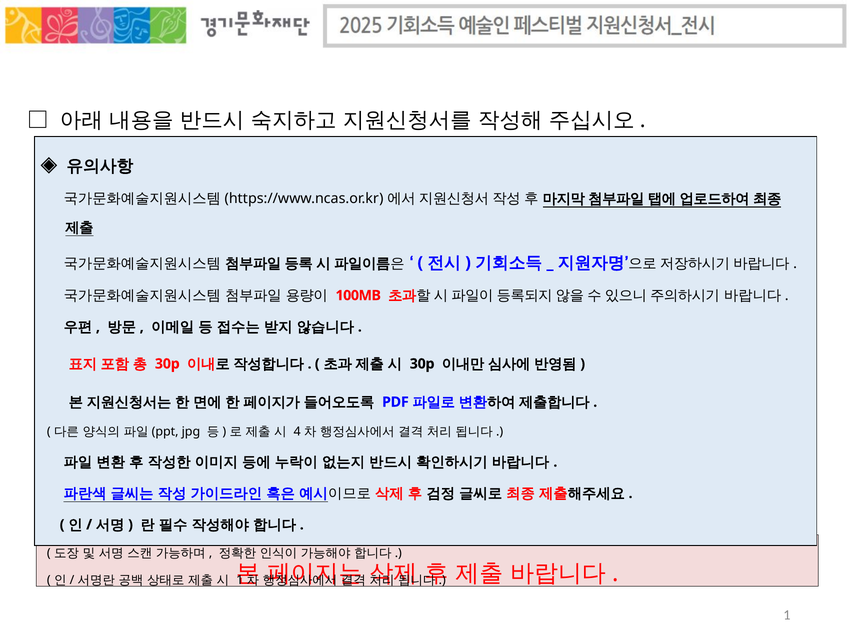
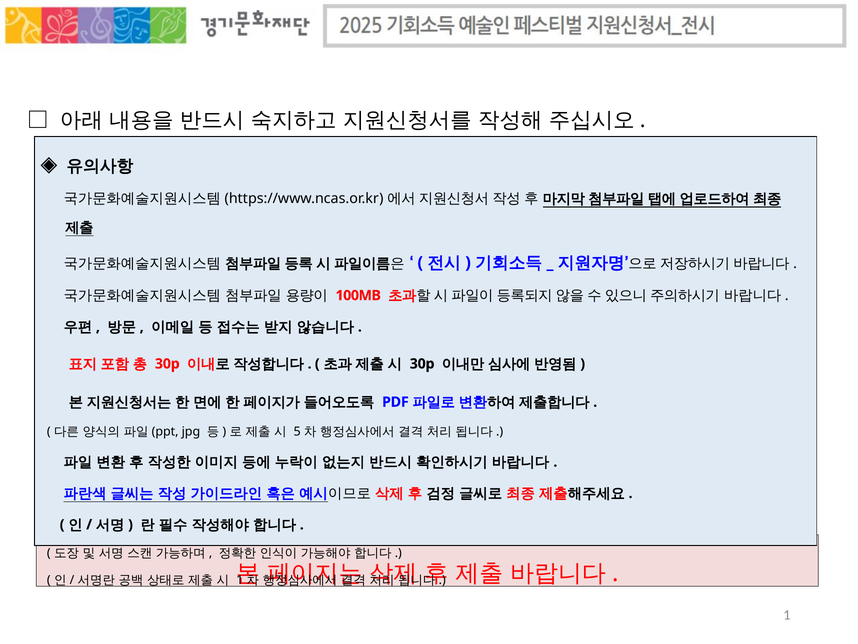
4: 4 -> 5 (297, 431)
